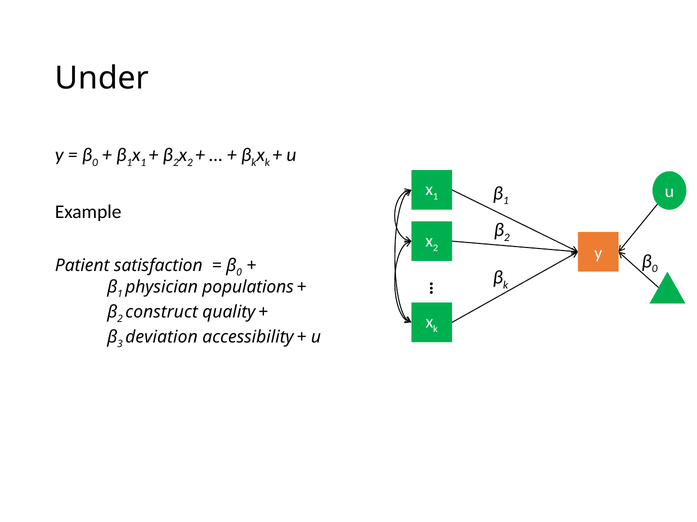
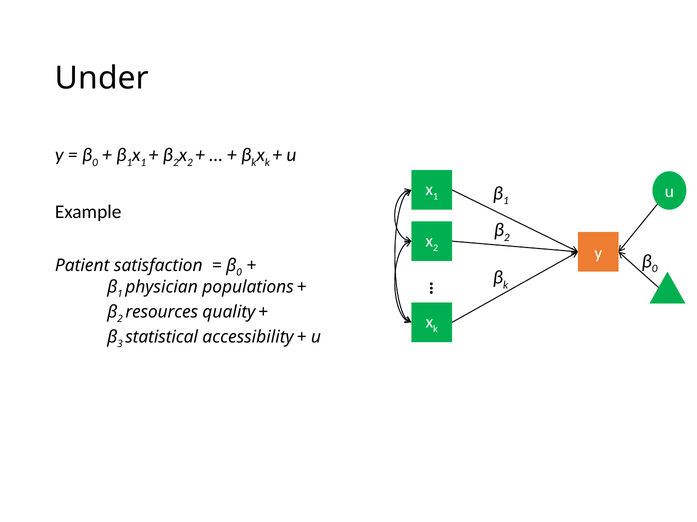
construct: construct -> resources (162, 313)
deviation: deviation -> statistical (162, 338)
